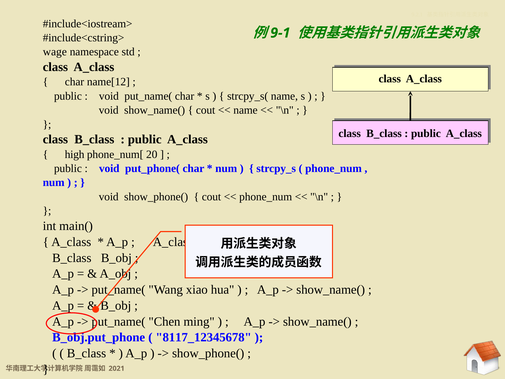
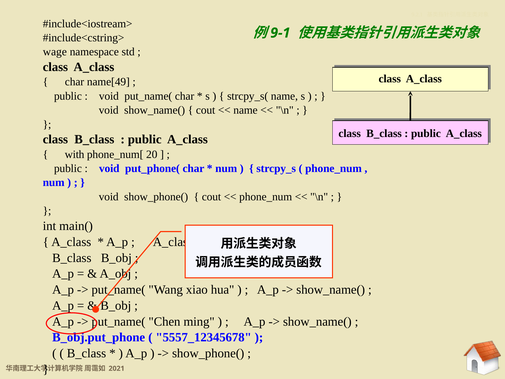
name[12: name[12 -> name[49 (108, 82)
high: high -> with (75, 154)
8117_12345678: 8117_12345678 -> 5557_12345678 (204, 337)
